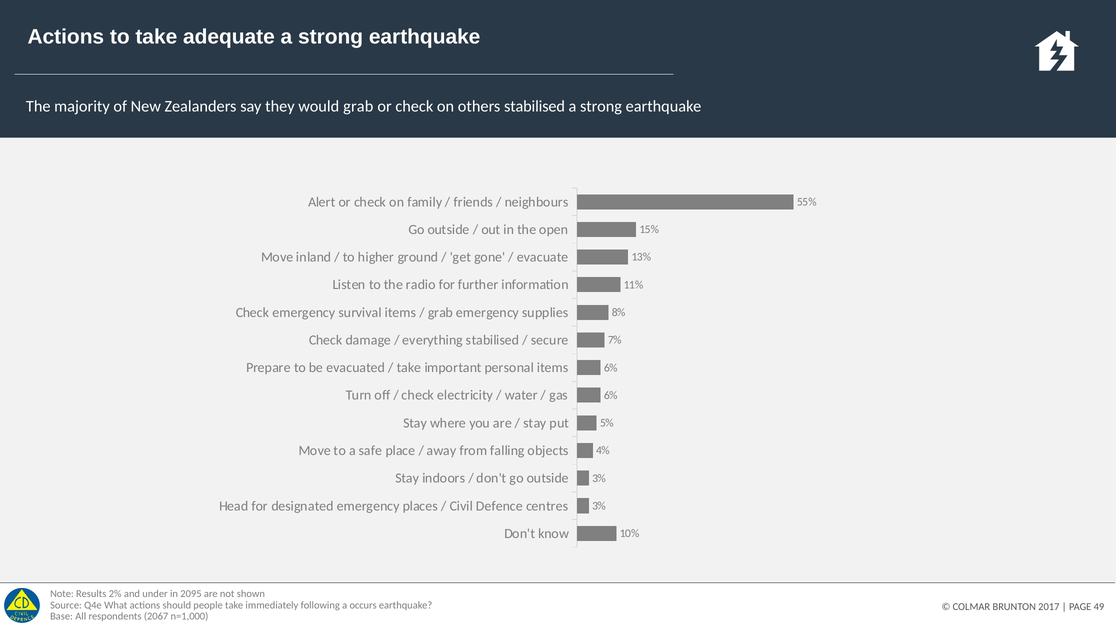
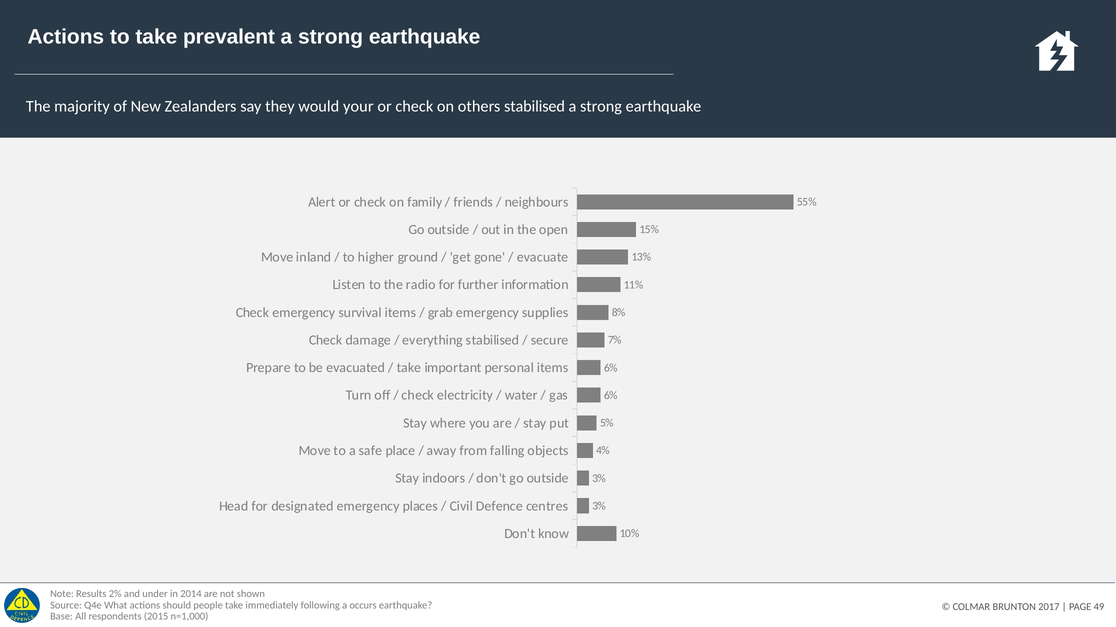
adequate: adequate -> prevalent (229, 37)
would grab: grab -> your (358, 106)
2095: 2095 -> 2014 (191, 594)
2067: 2067 -> 2015 (156, 617)
